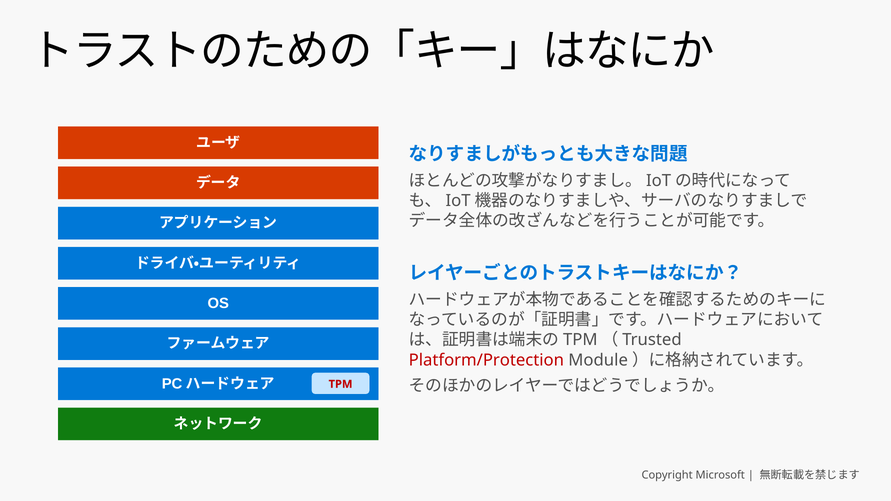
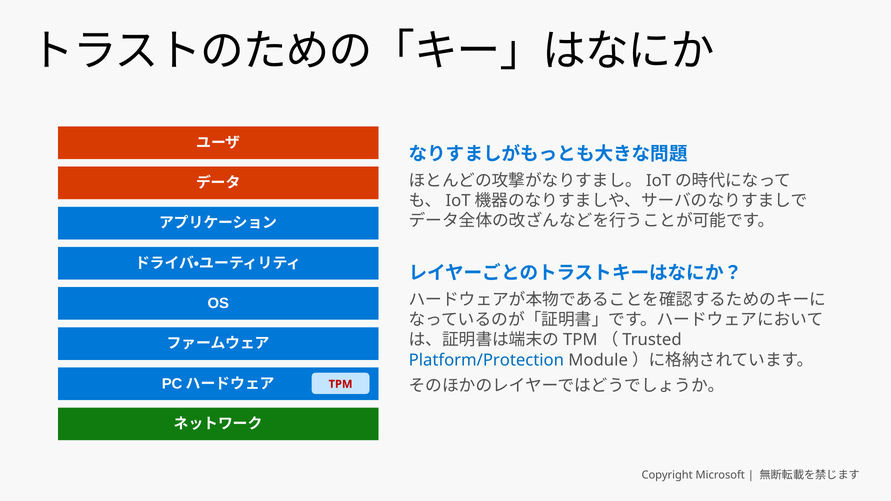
Platform/Protection colour: red -> blue (486, 360)
